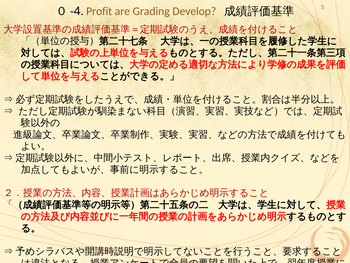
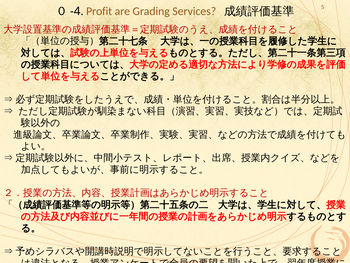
Develop: Develop -> Services (194, 11)
